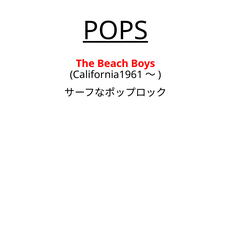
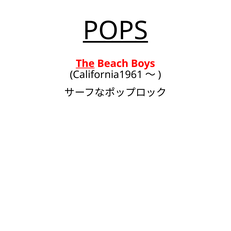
The underline: none -> present (85, 64)
